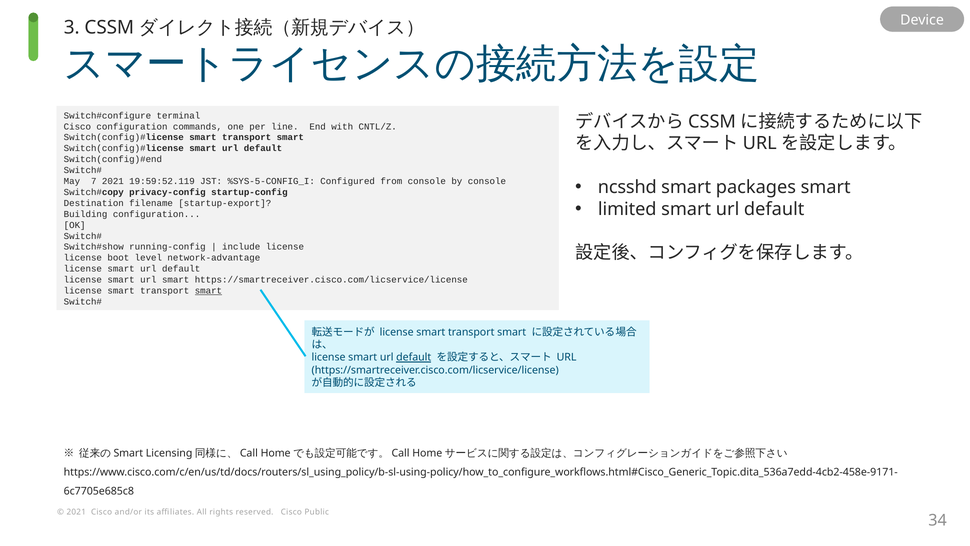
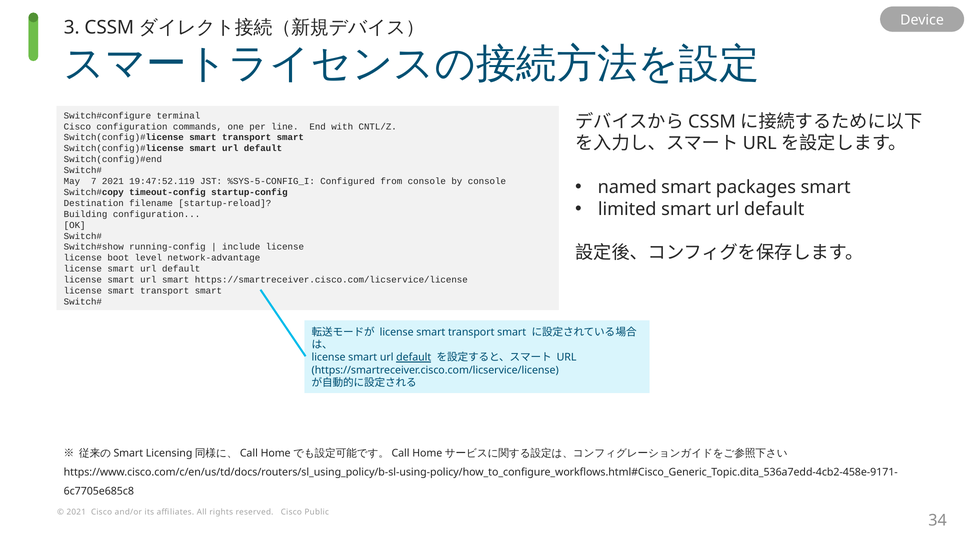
19:59:52.119: 19:59:52.119 -> 19:47:52.119 (162, 181)
ncsshd: ncsshd -> named (627, 187)
privacy-config: privacy-config -> timeout-config (167, 192)
startup-export: startup-export -> startup-reload (225, 203)
smart underline: present -> none (208, 291)
